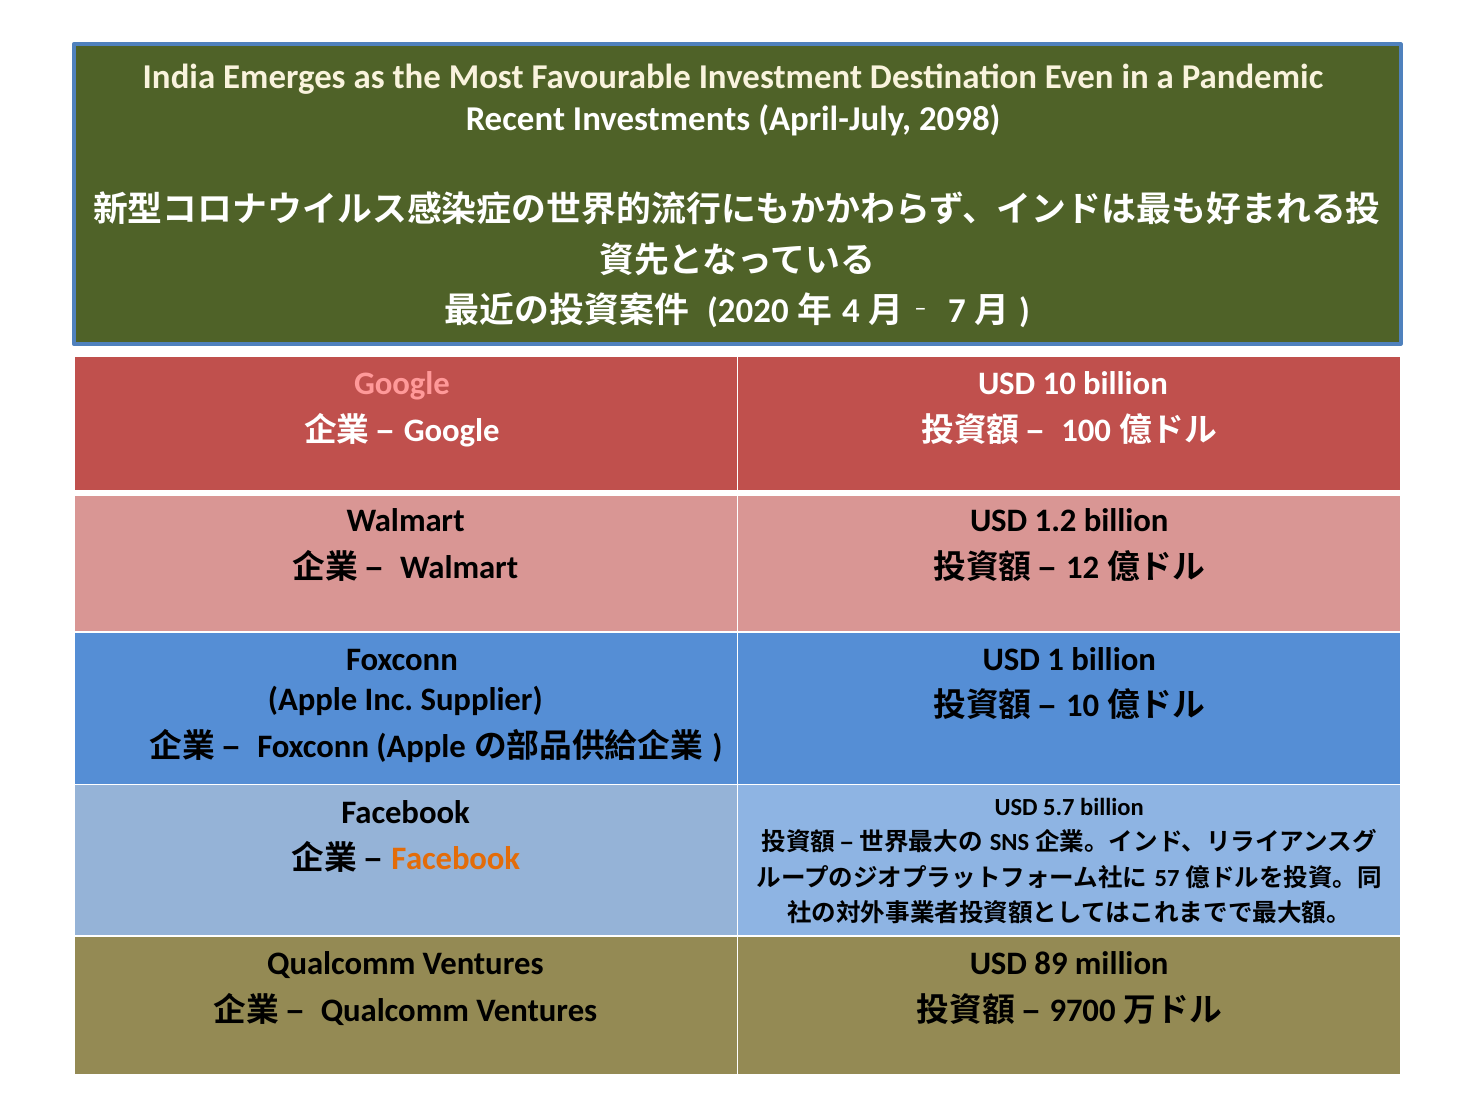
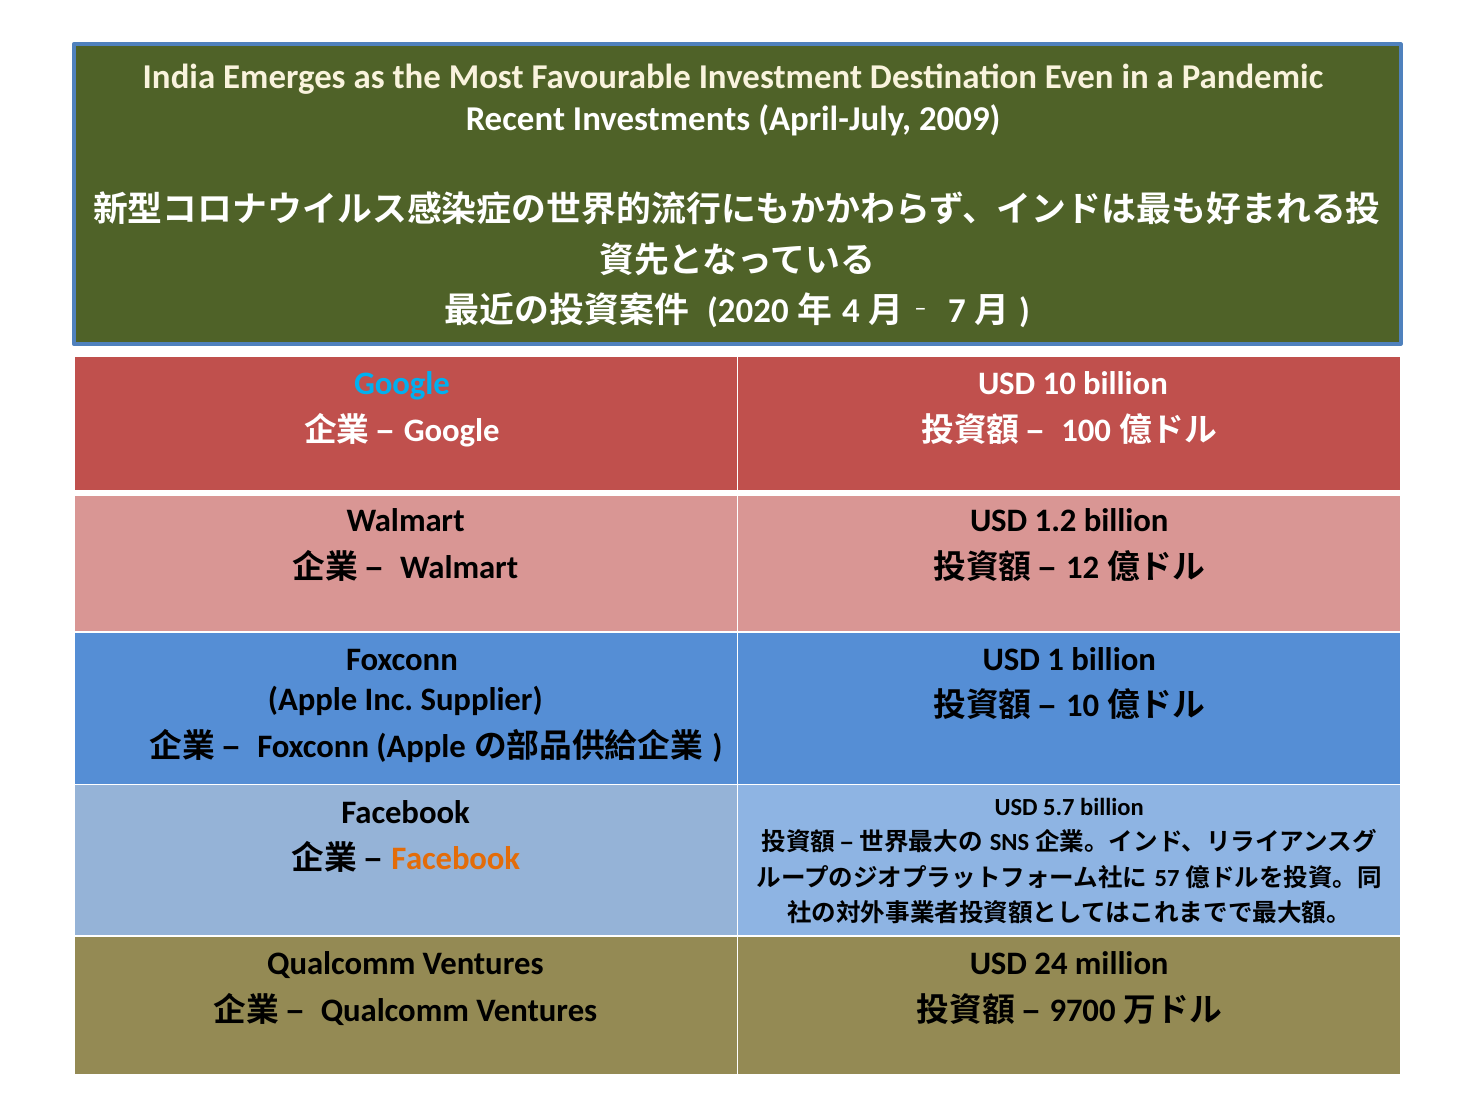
2098: 2098 -> 2009 (960, 119)
Google colour: pink -> light blue (402, 384)
89: 89 -> 24 (1051, 964)
